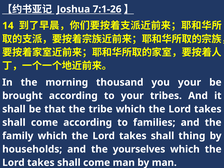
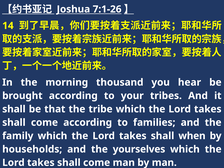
you your: your -> hear (190, 82)
thing: thing -> when (192, 136)
